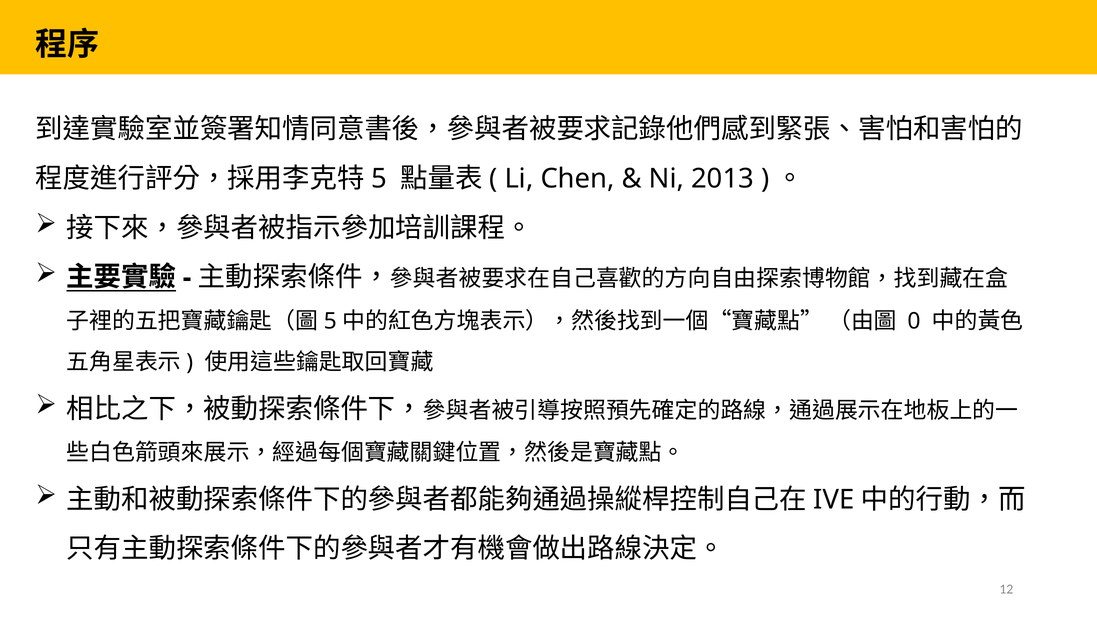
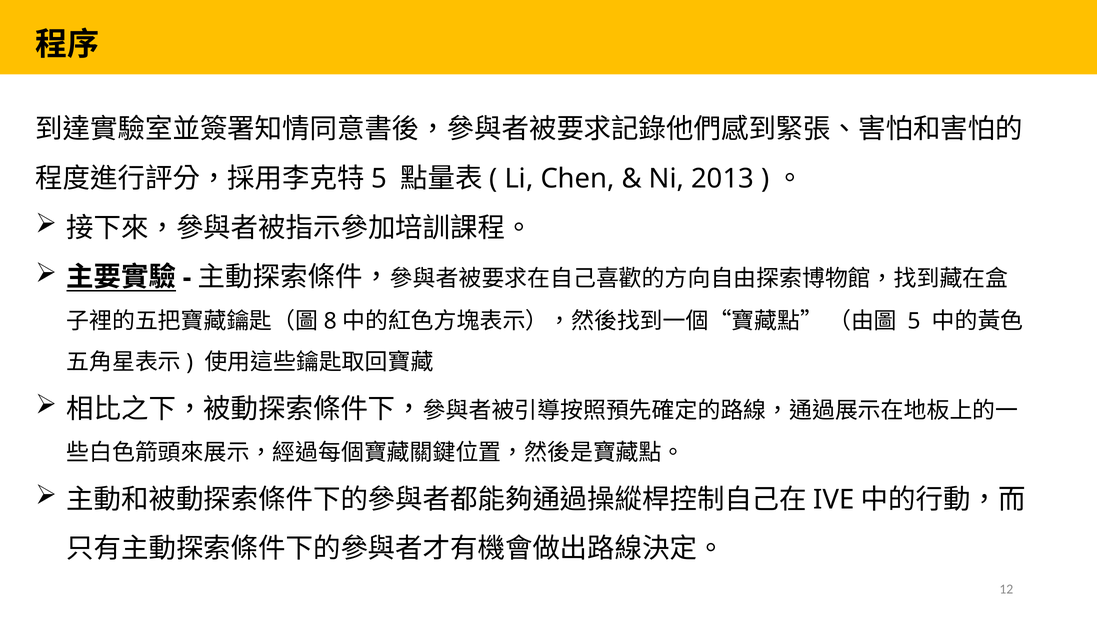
5: 5 -> 8 (330, 321)
0: 0 -> 5 (914, 321)
